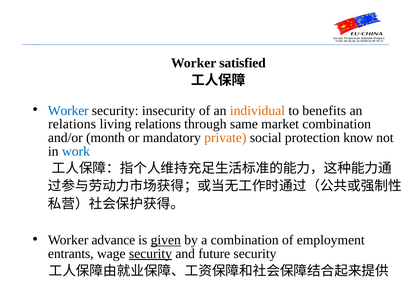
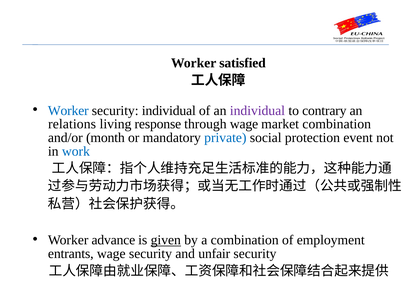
security insecurity: insecurity -> individual (169, 111)
individual colour: orange -> purple (257, 111)
benefits: benefits -> contrary (324, 111)
living relations: relations -> response (158, 124)
through same: same -> wage (244, 124)
private colour: orange -> blue (225, 138)
know: know -> event (358, 138)
security underline: present -> none (150, 254)
future: future -> unfair (214, 254)
